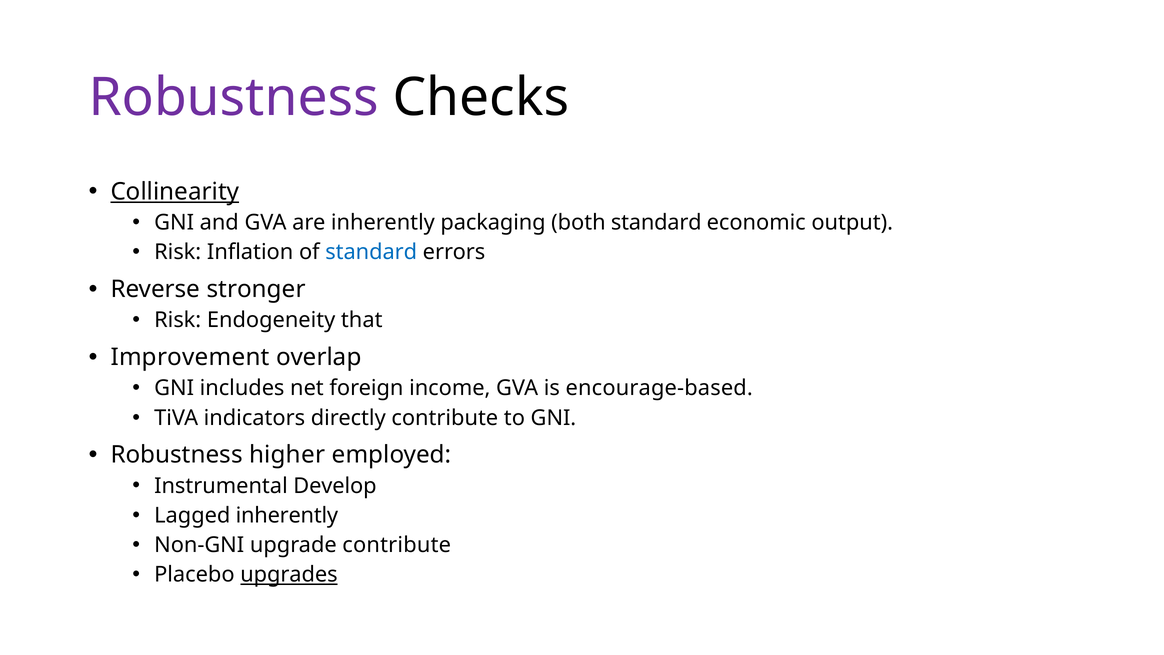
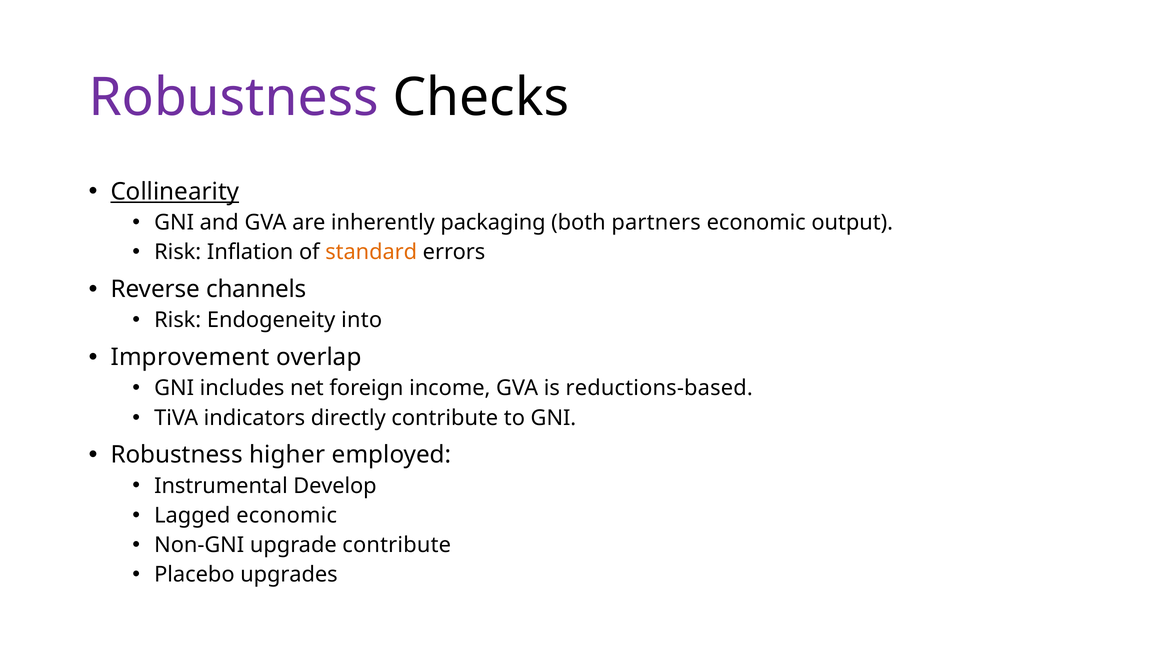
both standard: standard -> partners (656, 223)
standard colour: blue -> orange (371, 252)
stronger: stronger -> channels (256, 289)
that: that -> into (362, 320)
encourage-based: encourage-based -> reductions-based (659, 388)
Lagged inherently: inherently -> economic (287, 515)
upgrades underline: present -> none (289, 575)
